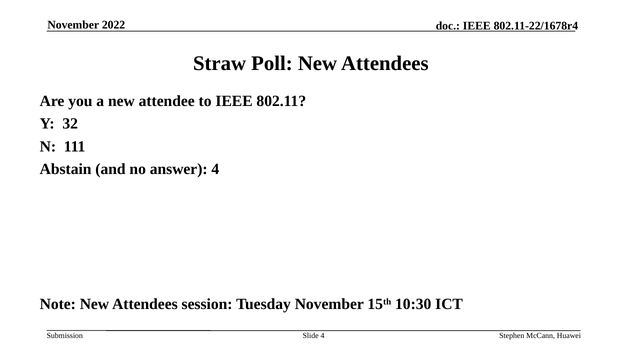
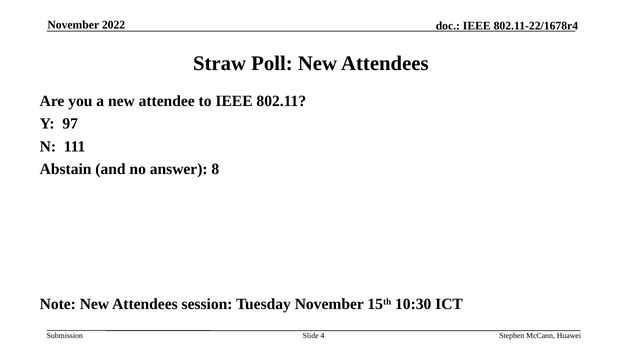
32: 32 -> 97 (70, 124)
answer 4: 4 -> 8 (215, 169)
